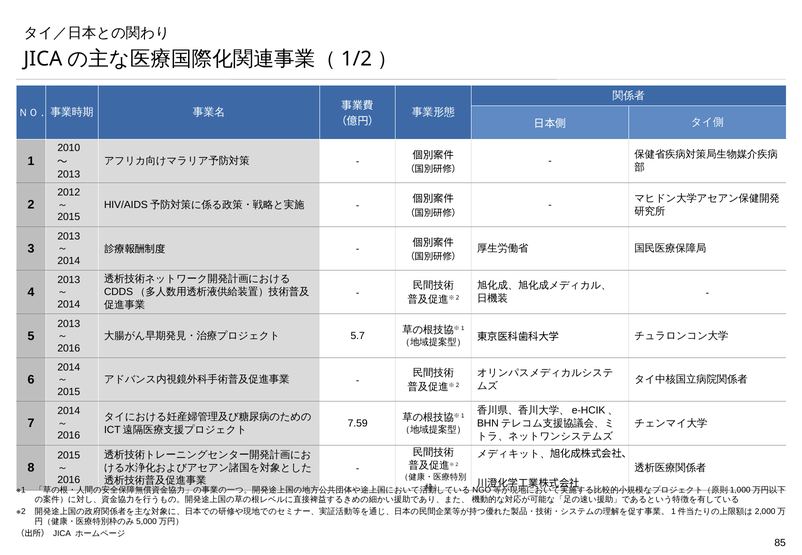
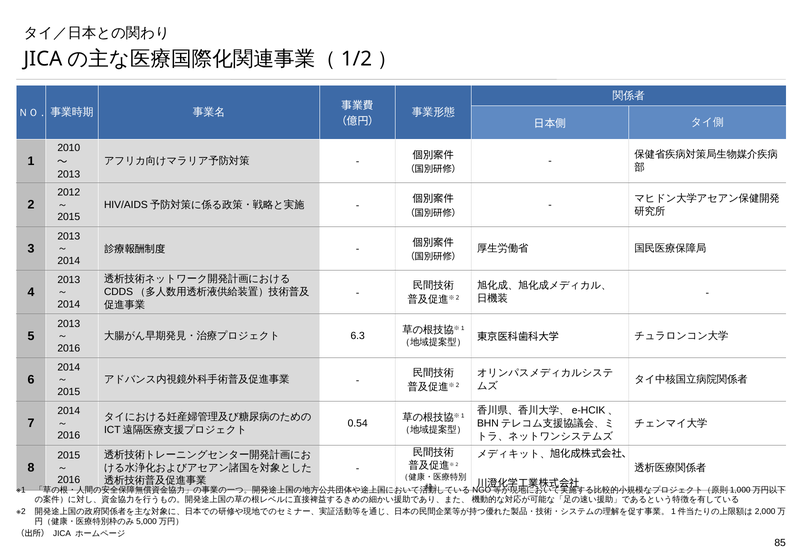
5.7: 5.7 -> 6.3 (358, 336)
7.59: 7.59 -> 0.54 (358, 423)
